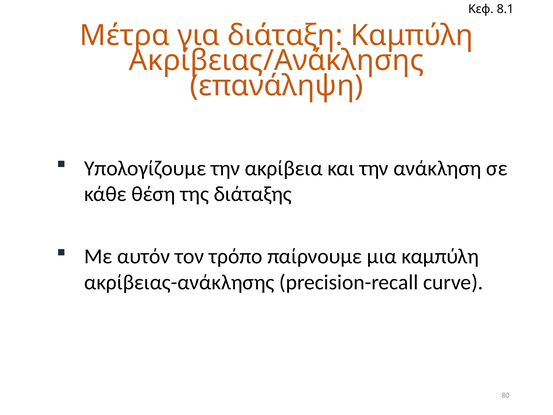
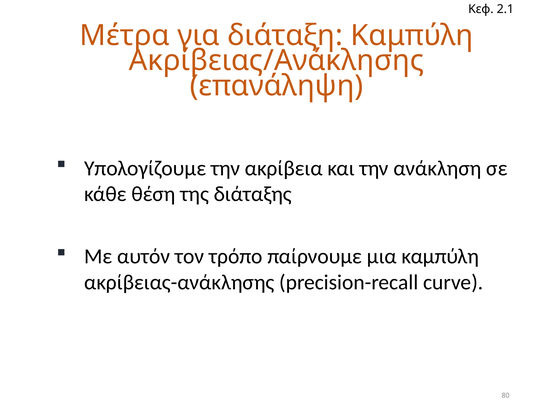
8.1: 8.1 -> 2.1 (505, 9)
